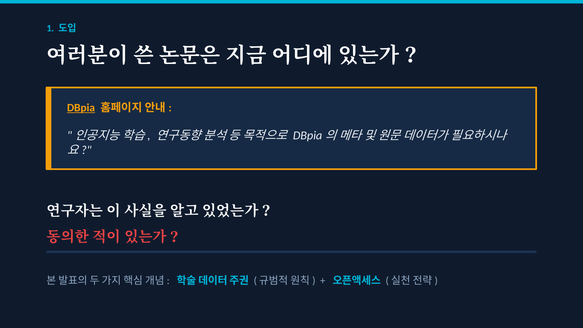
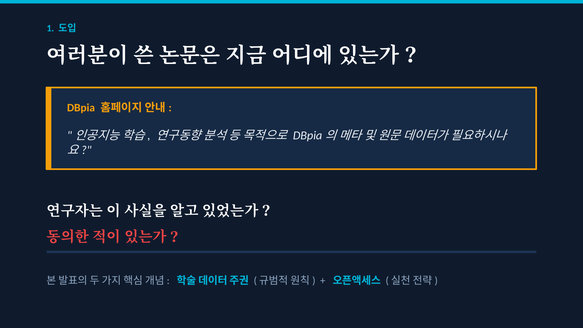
DBpia underline: present -> none (81, 108)
